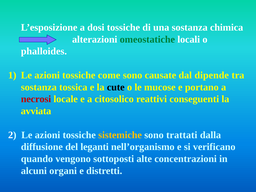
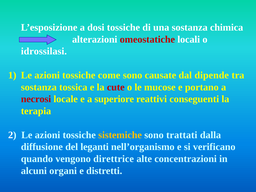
omeostatiche colour: green -> red (147, 39)
phalloides: phalloides -> idrossilasi (44, 51)
cute colour: black -> red (116, 87)
citosolico: citosolico -> superiore (114, 99)
avviata: avviata -> terapia (36, 111)
sottoposti: sottoposti -> direttrice (114, 159)
